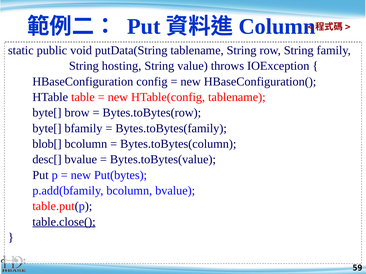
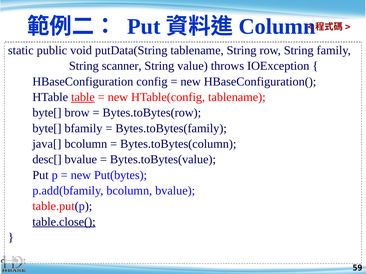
hosting: hosting -> scanner (122, 66)
table underline: none -> present (83, 97)
blob[: blob[ -> java[ (47, 144)
